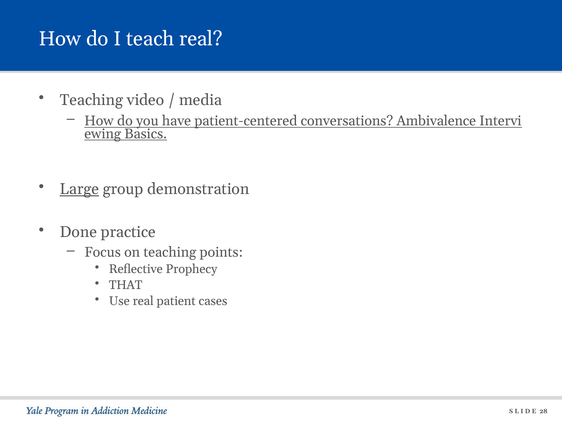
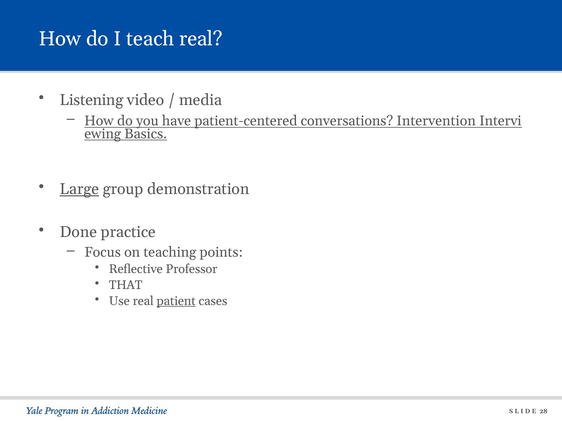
Teaching: Teaching -> Listening (92, 100)
Ambivalence: Ambivalence -> Intervention (436, 121)
Prophecy: Prophecy -> Professor (192, 269)
patient underline: none -> present (176, 301)
